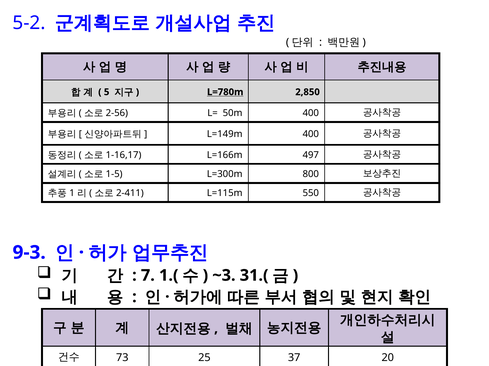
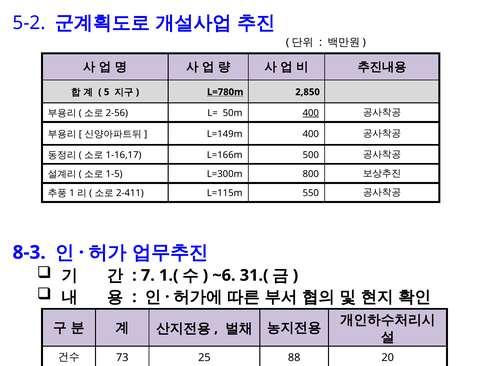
400 underline: none -> present (311, 113)
497: 497 -> 500 (311, 155)
9-3: 9-3 -> 8-3 (29, 253)
~3: ~3 -> ~6 (224, 276)
37: 37 -> 88 (294, 358)
